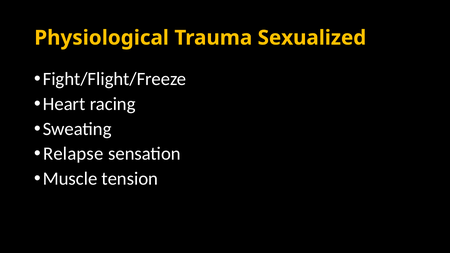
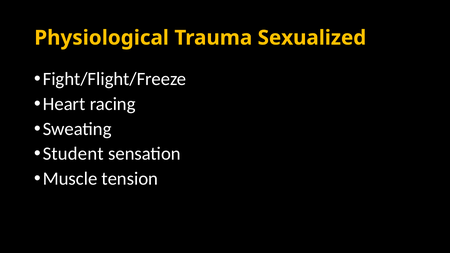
Relapse: Relapse -> Student (73, 154)
